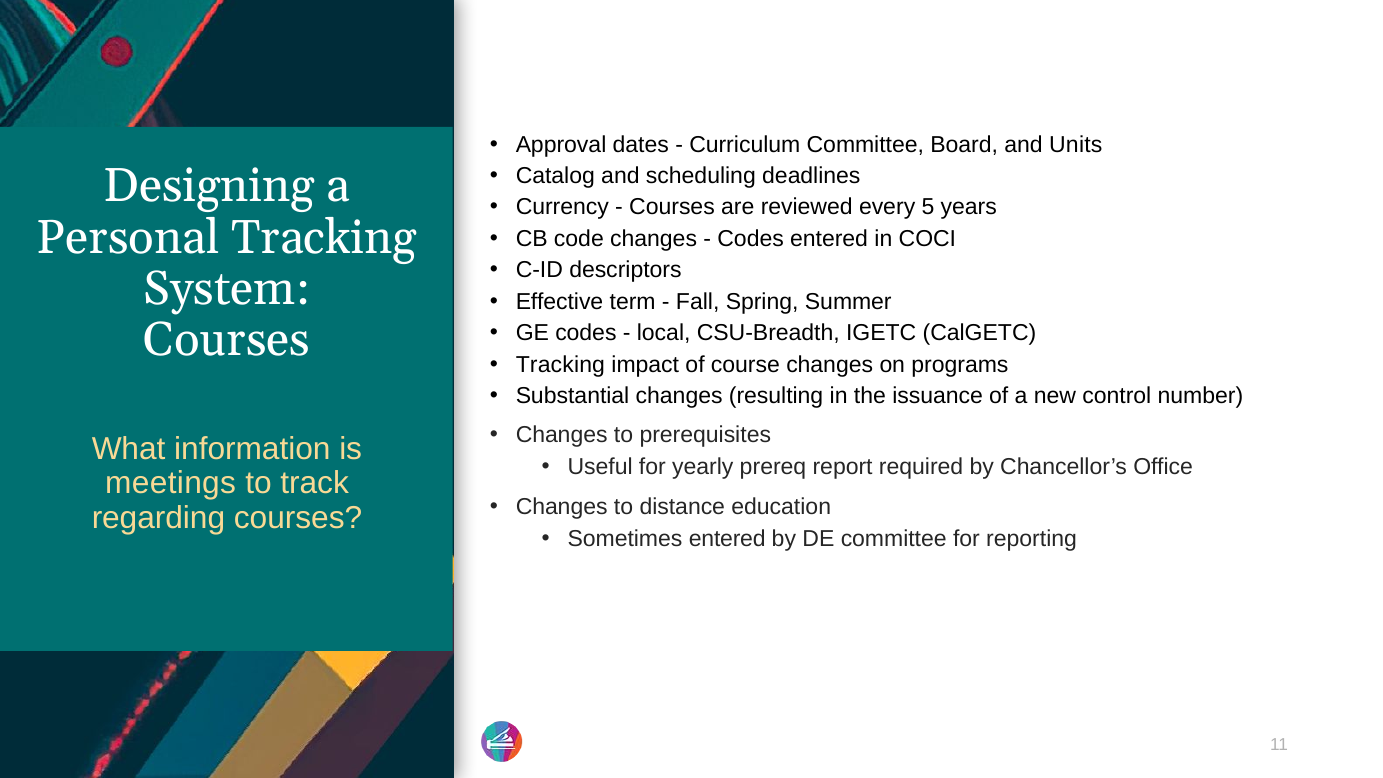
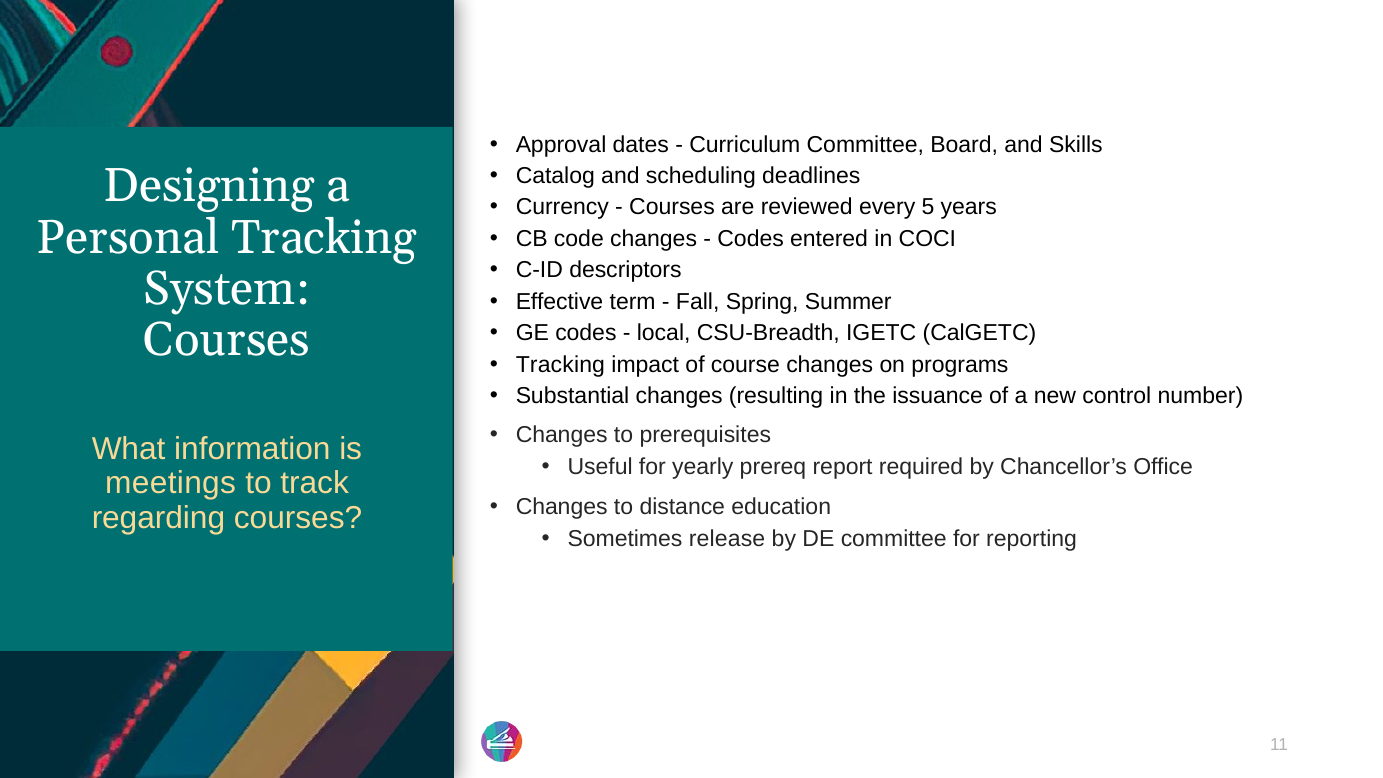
Units: Units -> Skills (1076, 144)
Sometimes entered: entered -> release (727, 539)
